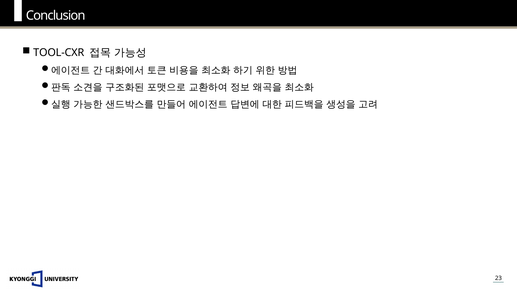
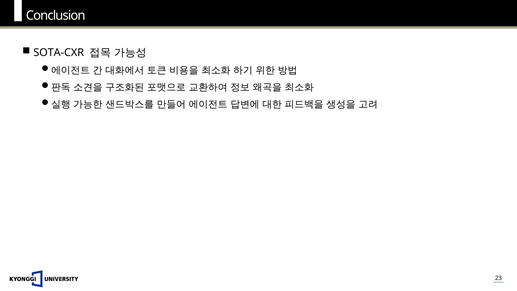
TOOL-CXR: TOOL-CXR -> SOTA-CXR (59, 53)
